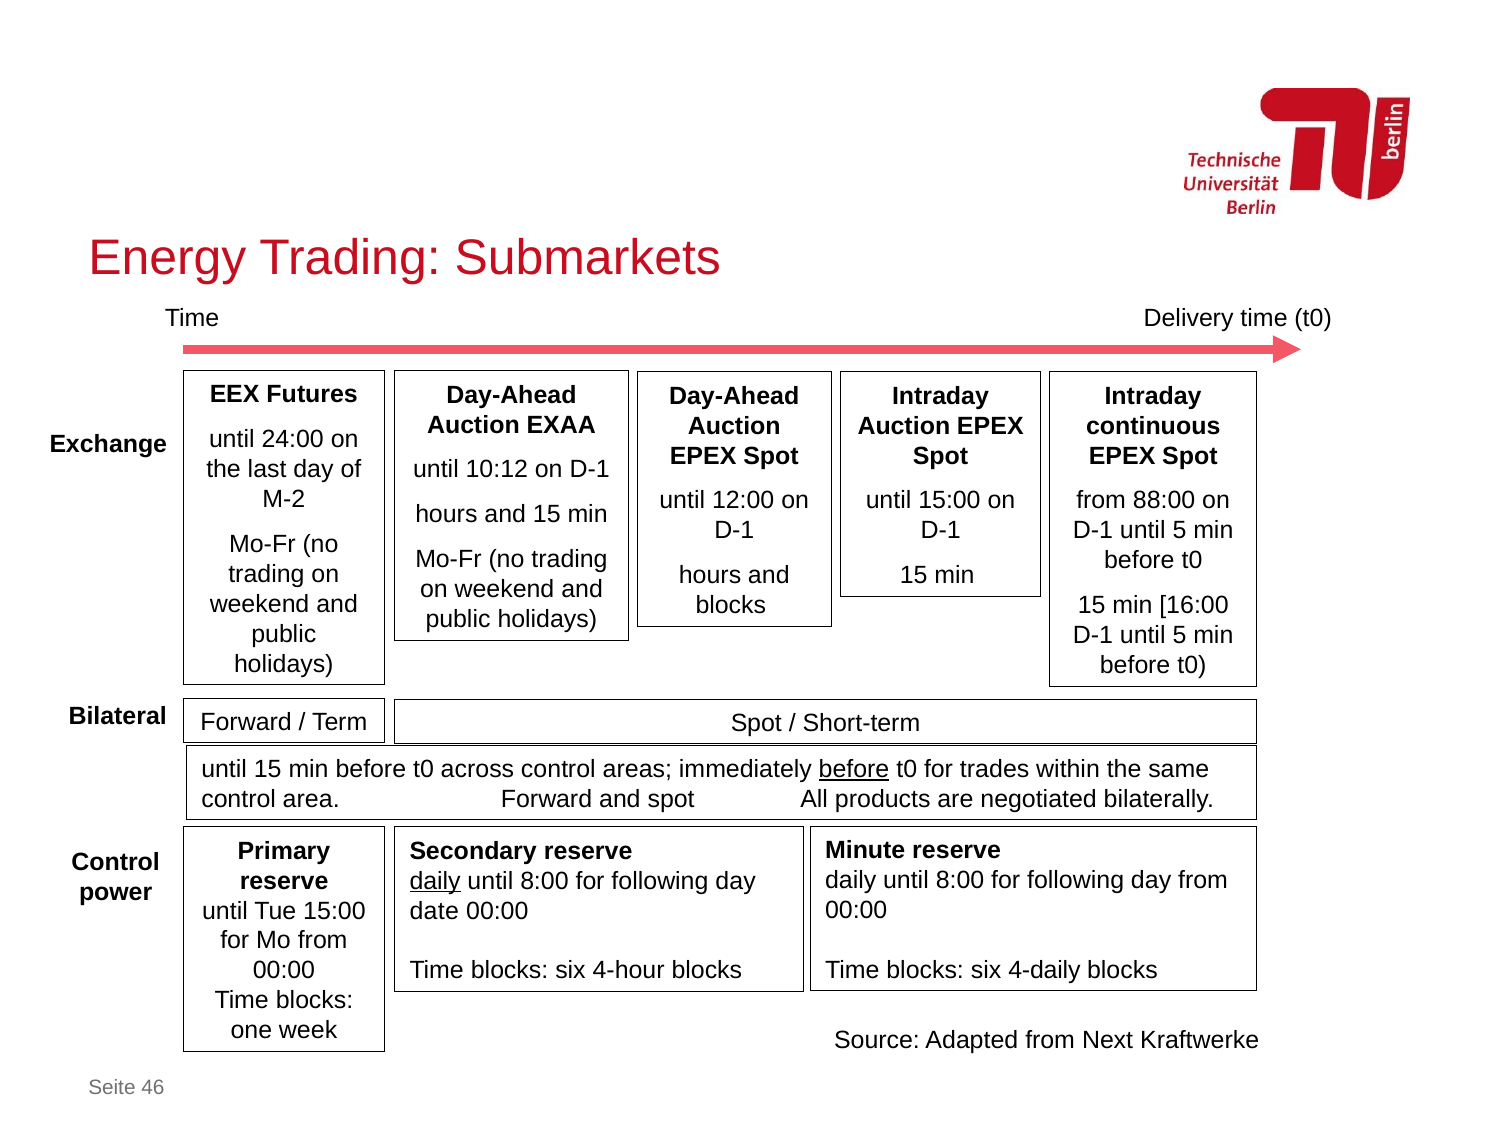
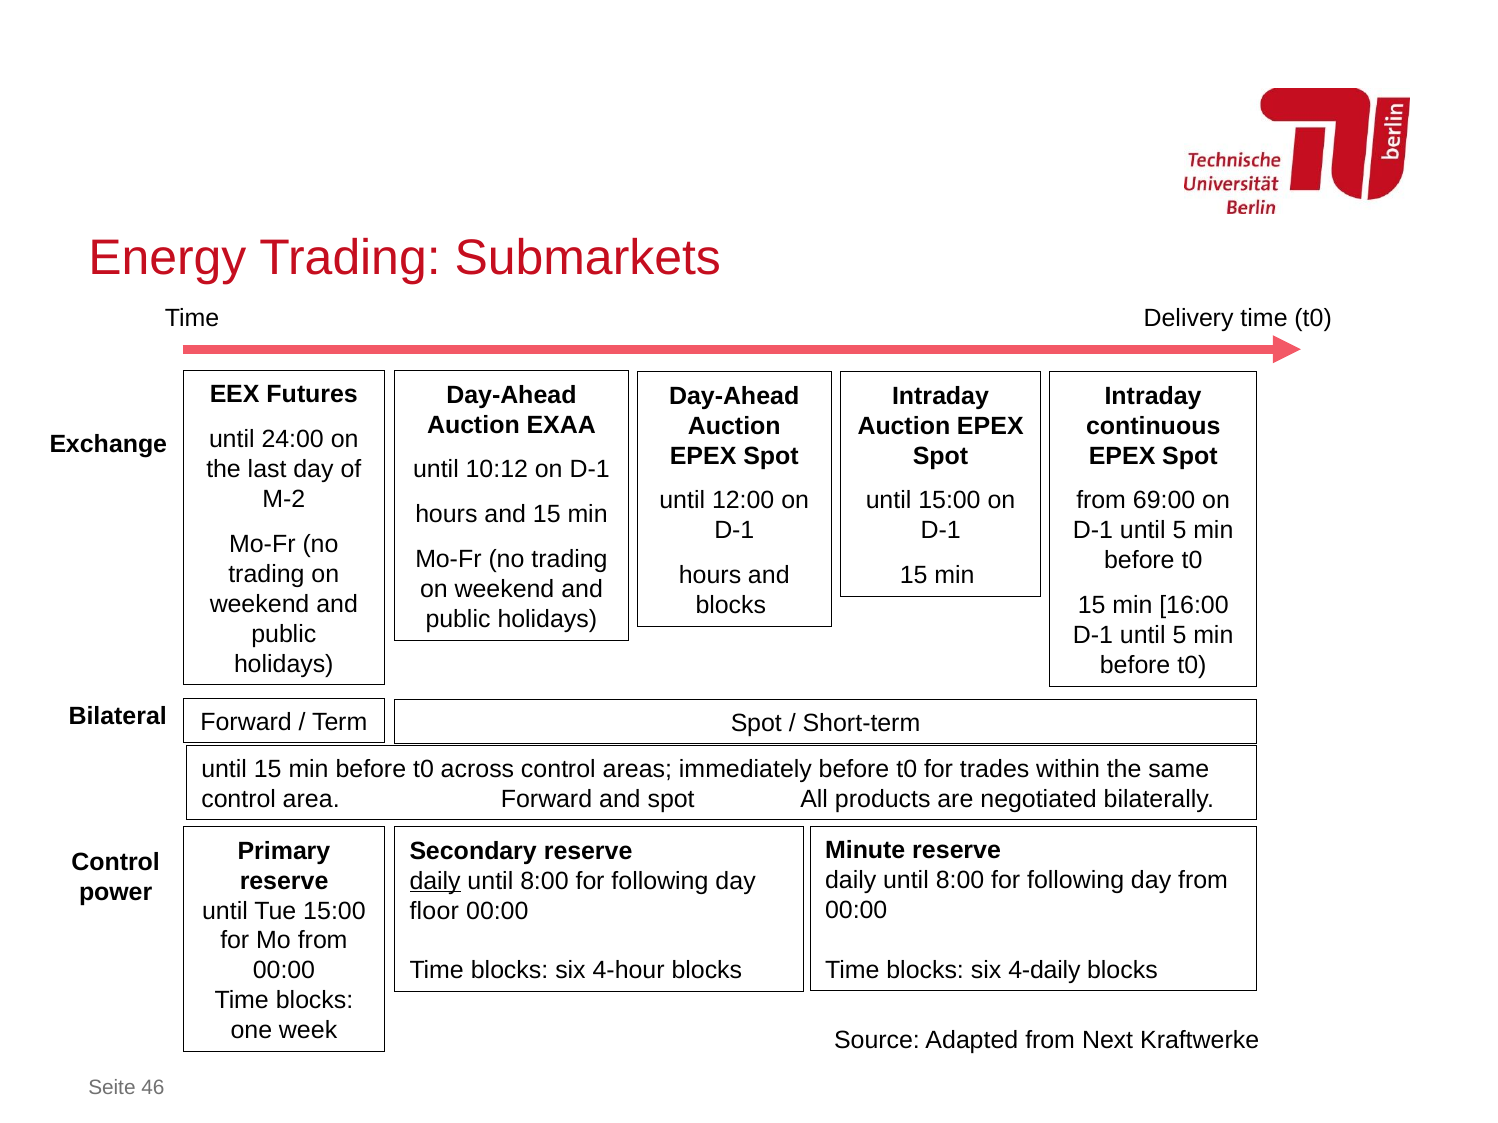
88:00: 88:00 -> 69:00 (1164, 501)
before underline: present -> none (854, 769)
date: date -> floor (434, 911)
